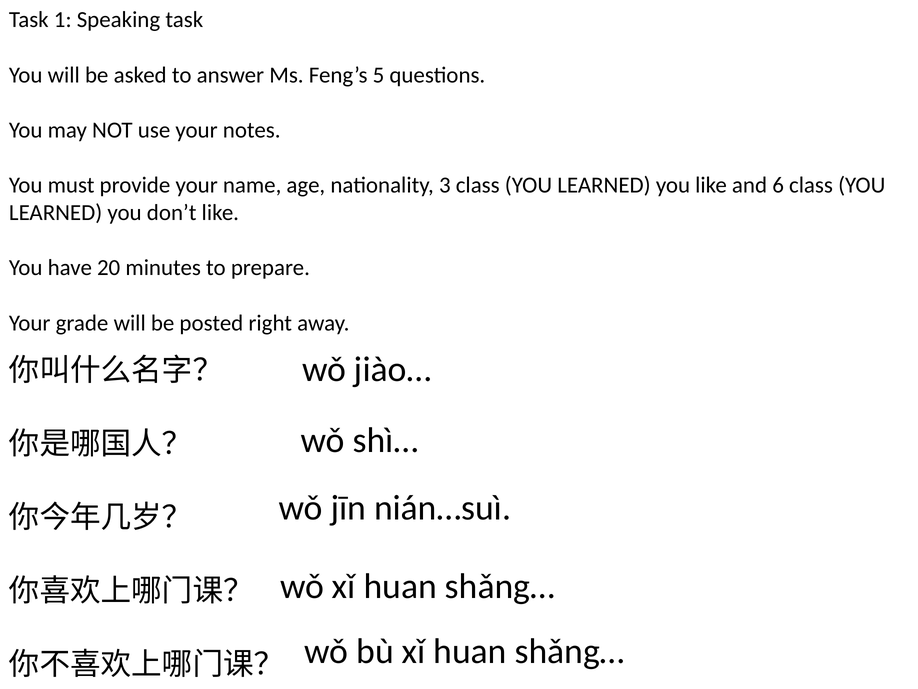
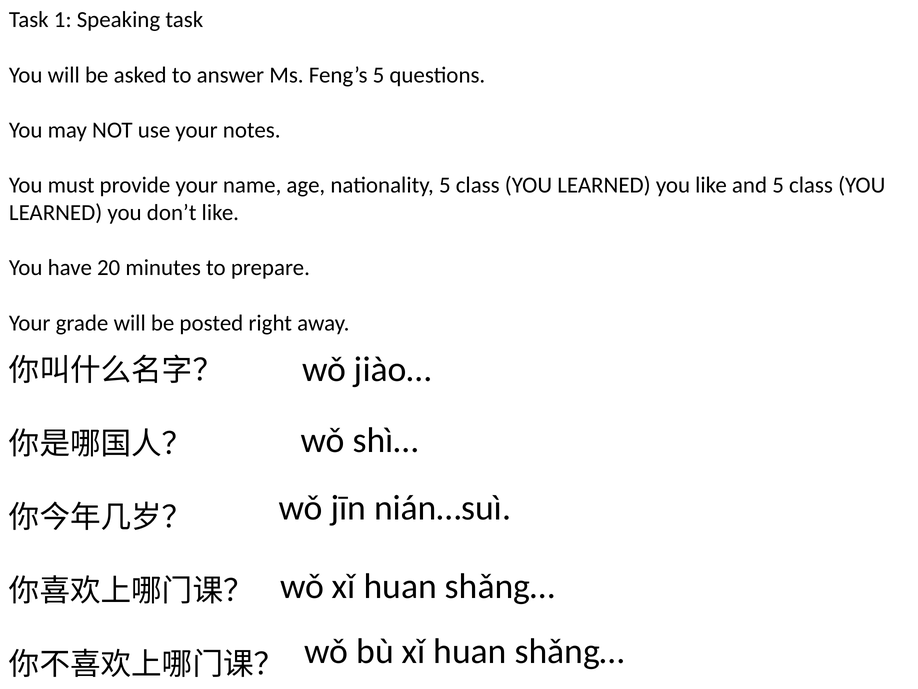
nationality 3: 3 -> 5 (445, 185)
and 6: 6 -> 5 (778, 185)
